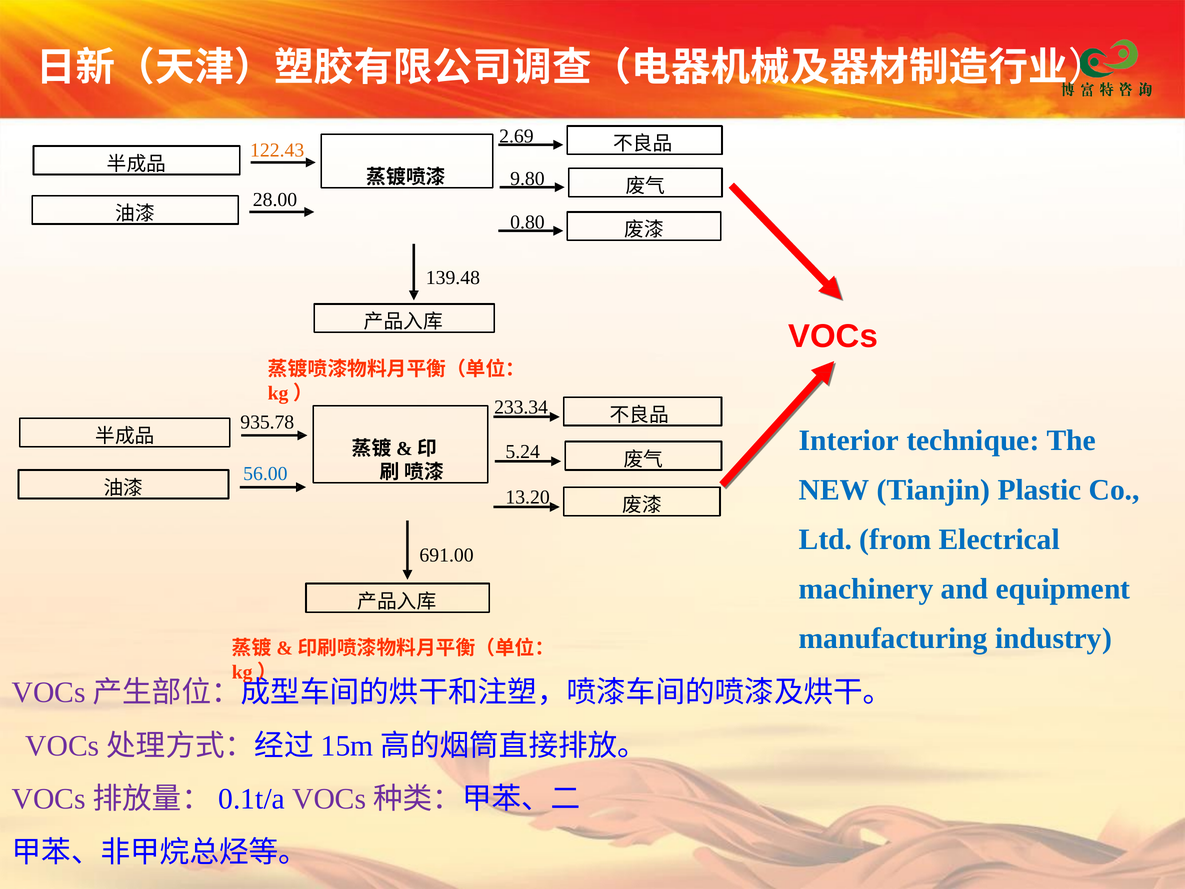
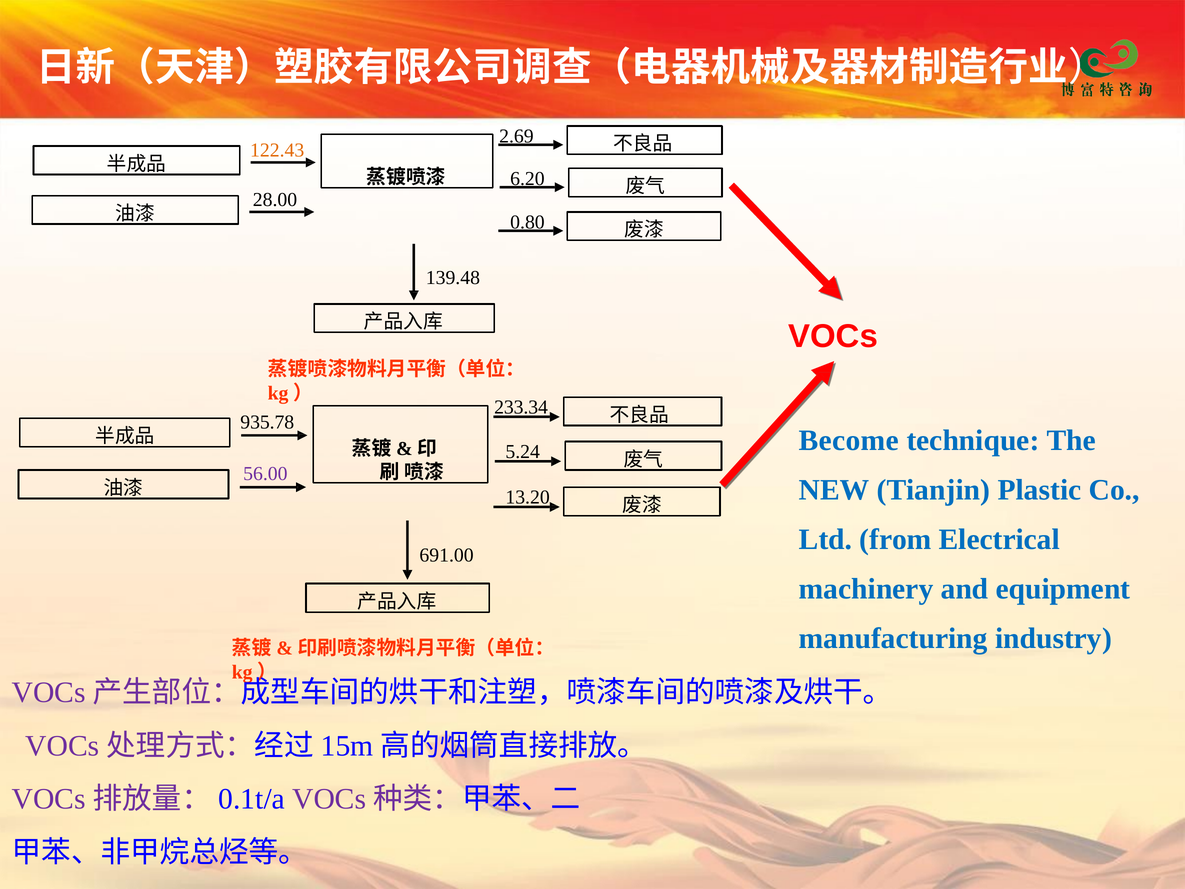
9.80: 9.80 -> 6.20 (527, 179)
Interior: Interior -> Become (849, 440)
56.00 colour: blue -> purple (265, 474)
